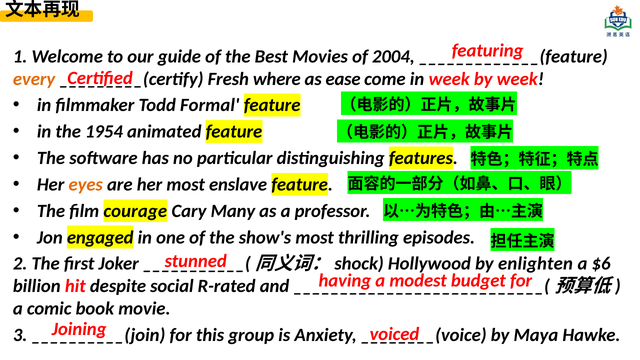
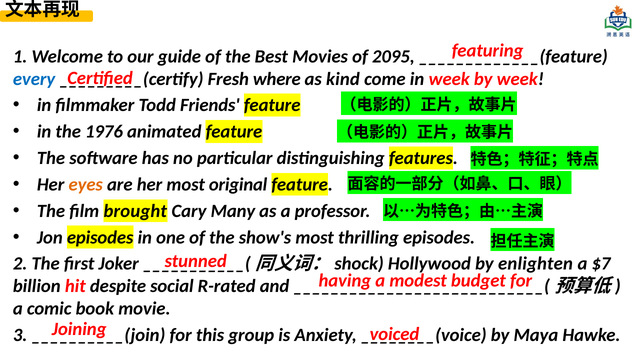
2004: 2004 -> 2095 (393, 56)
every colour: orange -> blue (34, 79)
ease: ease -> kind (343, 79)
Formal: Formal -> Friends (210, 105)
1954: 1954 -> 1976 (104, 132)
enslave: enslave -> original (238, 185)
courage: courage -> brought (135, 211)
Jon engaged: engaged -> episodes (100, 237)
$6: $6 -> $7 (601, 264)
